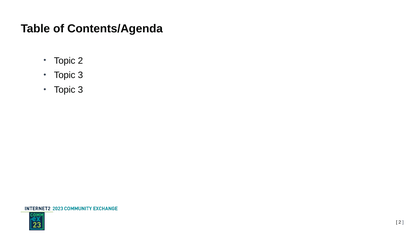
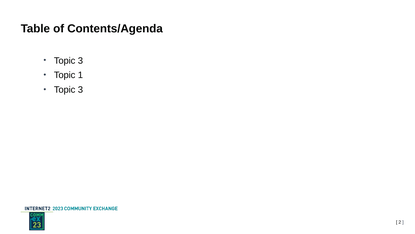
2: 2 -> 3 (80, 61)
3: 3 -> 1 (80, 75)
